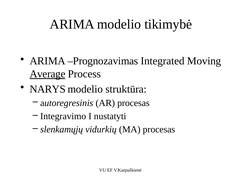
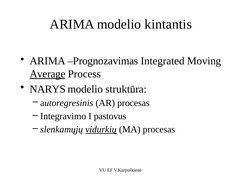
tikimybė: tikimybė -> kintantis (168, 24)
nustatyti: nustatyti -> pastovus (110, 116)
vidurkių underline: none -> present (101, 129)
